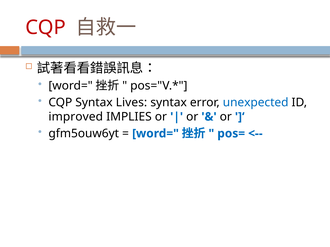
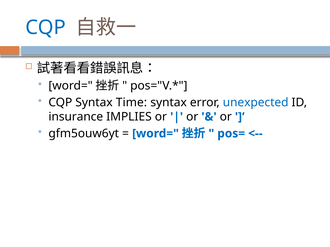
CQP colour: red -> blue (46, 28)
Lives: Lives -> Time (131, 103)
improved: improved -> insurance (76, 117)
